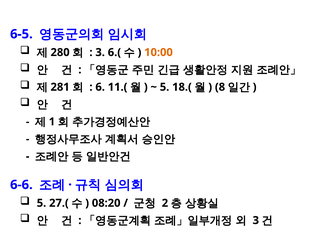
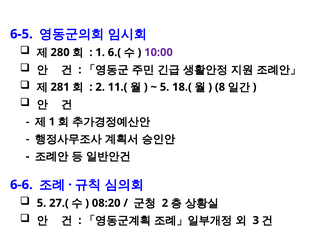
3: 3 -> 1 (100, 52)
10:00 colour: orange -> purple (158, 52)
6: 6 -> 2 (100, 87)
